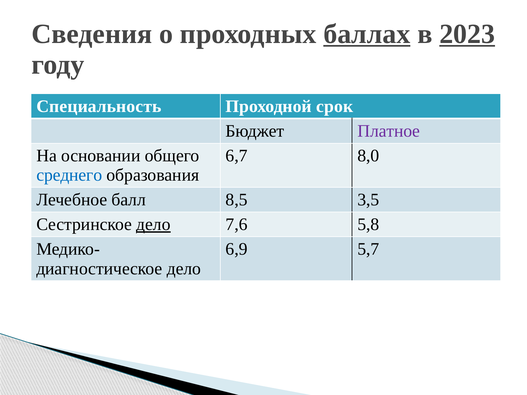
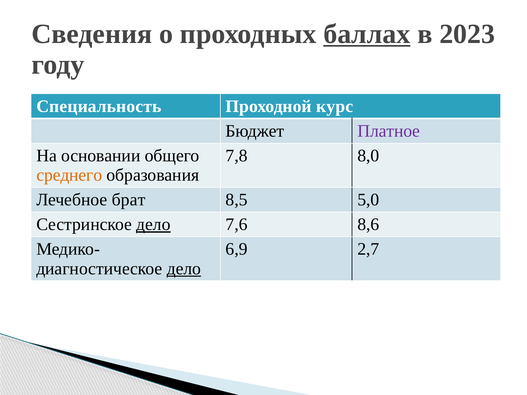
2023 underline: present -> none (467, 34)
срок: срок -> курс (335, 106)
6,7: 6,7 -> 7,8 (237, 156)
среднего colour: blue -> orange (69, 175)
балл: балл -> брат (129, 200)
3,5: 3,5 -> 5,0 (368, 200)
5,8: 5,8 -> 8,6 (368, 225)
5,7: 5,7 -> 2,7 (368, 249)
дело underline: none -> present (184, 269)
